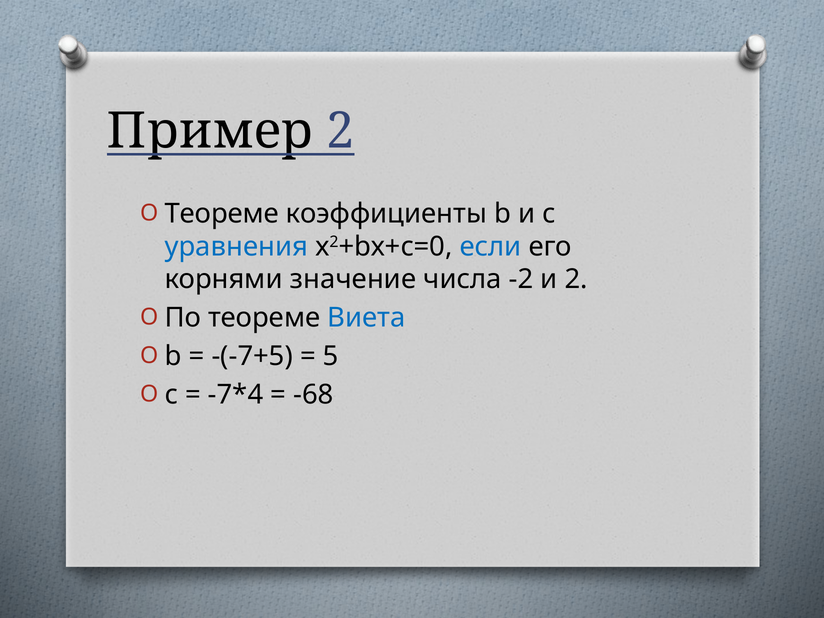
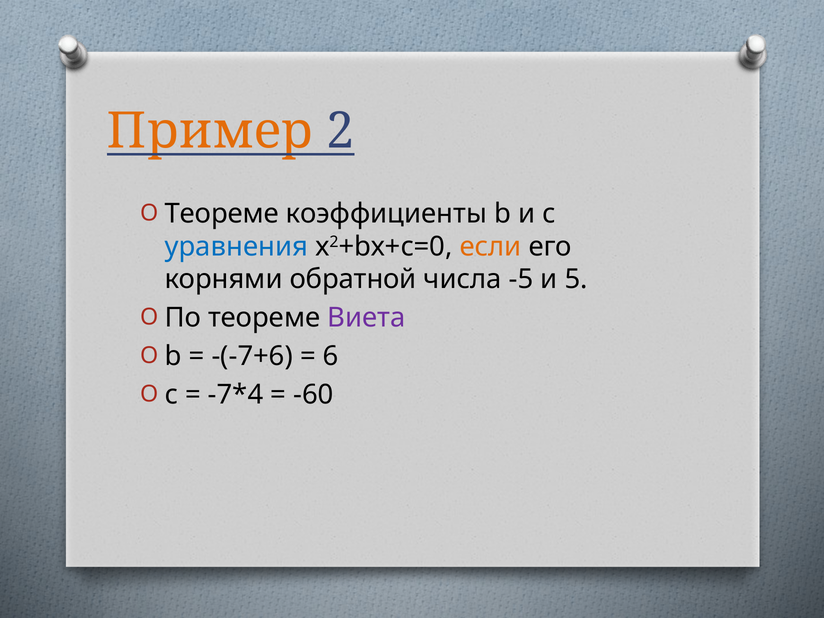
Пример colour: black -> orange (210, 131)
если colour: blue -> orange (491, 246)
значение: значение -> обратной (353, 279)
-2: -2 -> -5 (521, 279)
и 2: 2 -> 5 (576, 279)
Виета colour: blue -> purple (366, 318)
-(-7+5: -(-7+5 -> -(-7+6 (252, 356)
5: 5 -> 6 (331, 356)
-68: -68 -> -60 (313, 395)
